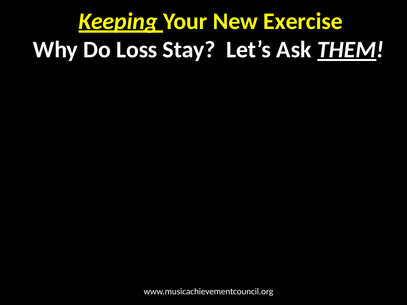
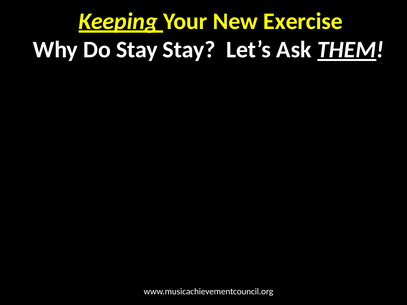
Do Loss: Loss -> Stay (137, 50)
